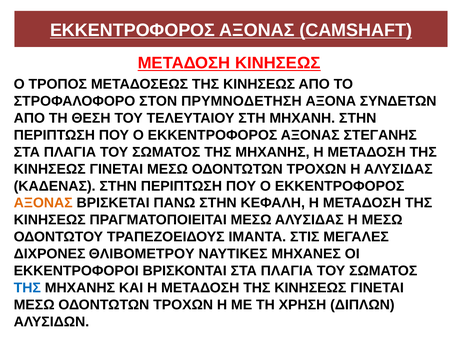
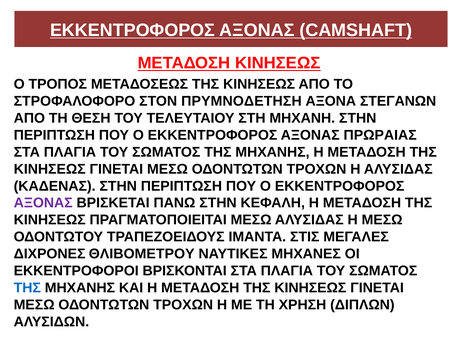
ΣΥΝΔΕΤΩΝ: ΣΥΝΔΕΤΩΝ -> ΣΤΕΓΑΝΩΝ (398, 101)
ΣΤΕΓΑΝΗΣ: ΣΤΕΓΑΝΗΣ -> ΠΡΩΡΑΙΑΣ (380, 135)
ΑΞΟΝΑΣ colour: orange -> purple (43, 203)
